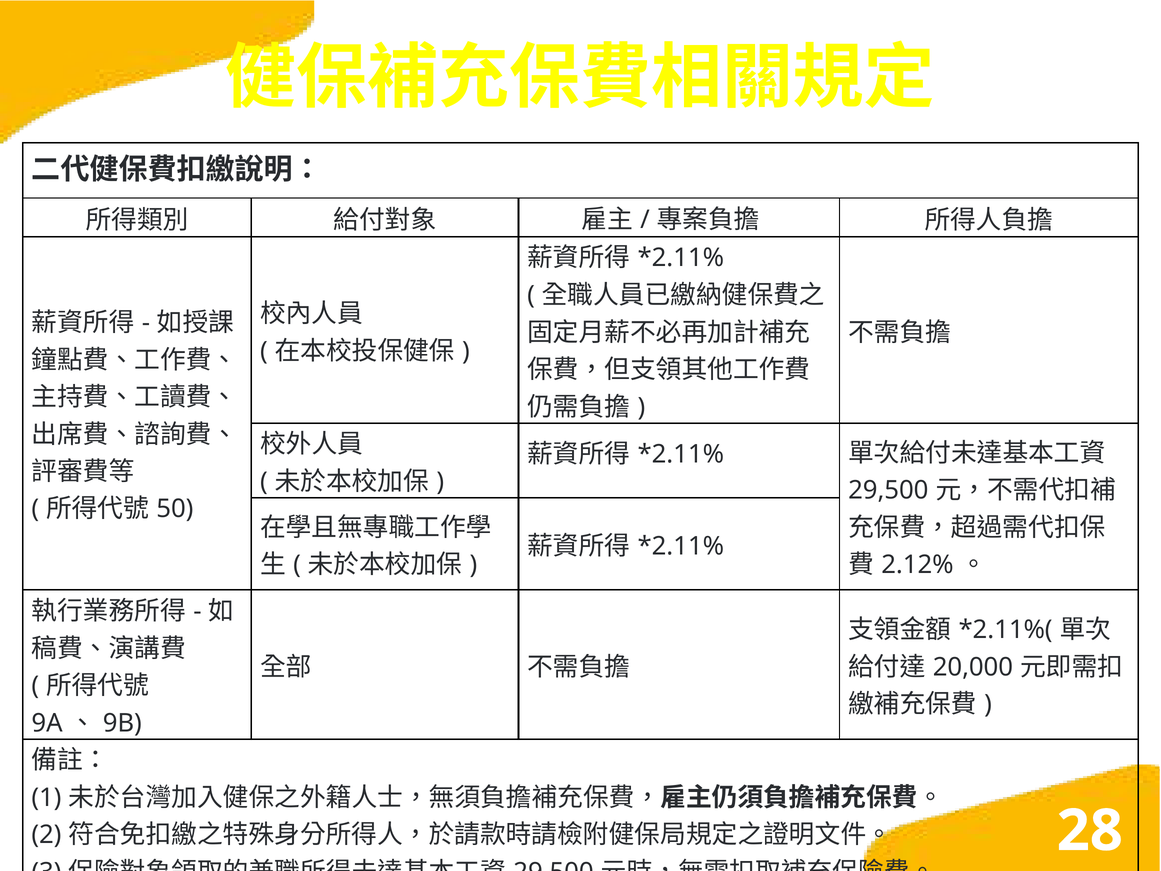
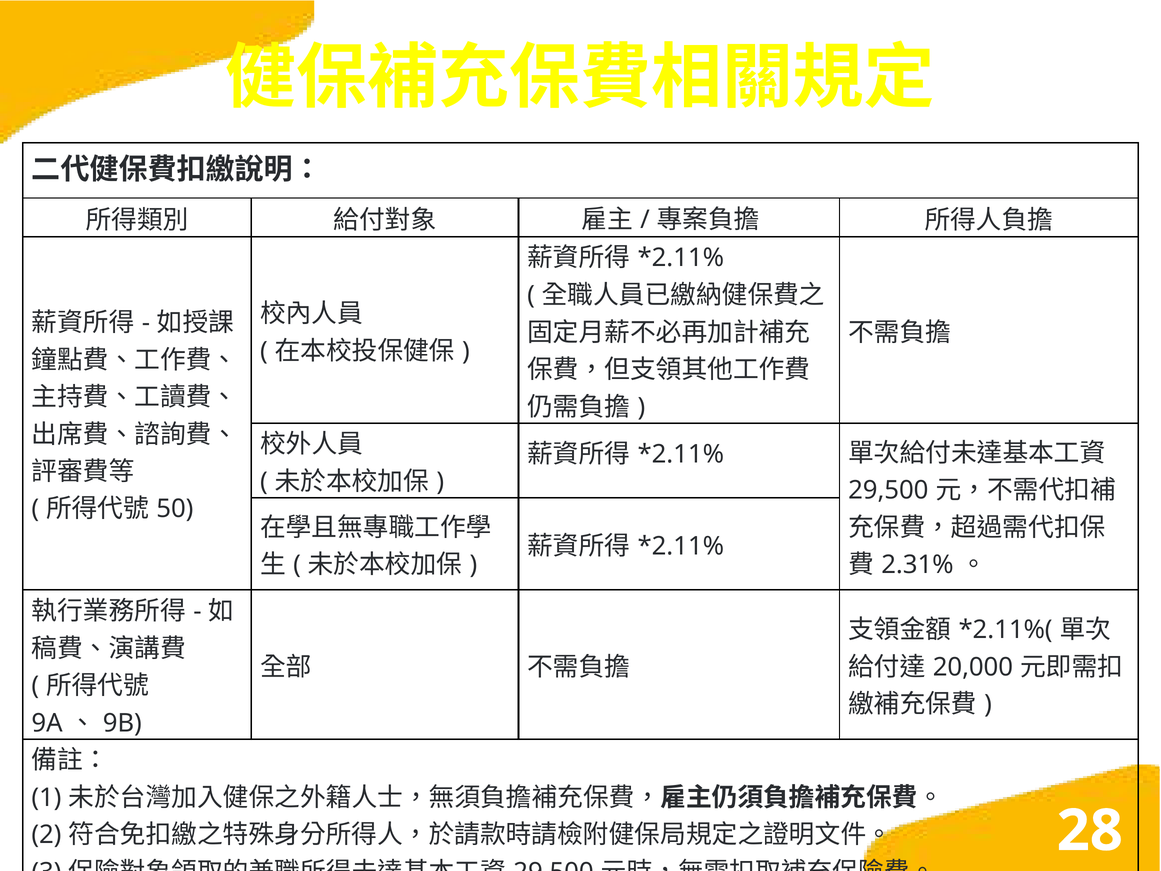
2.12%: 2.12% -> 2.31% (917, 565)
